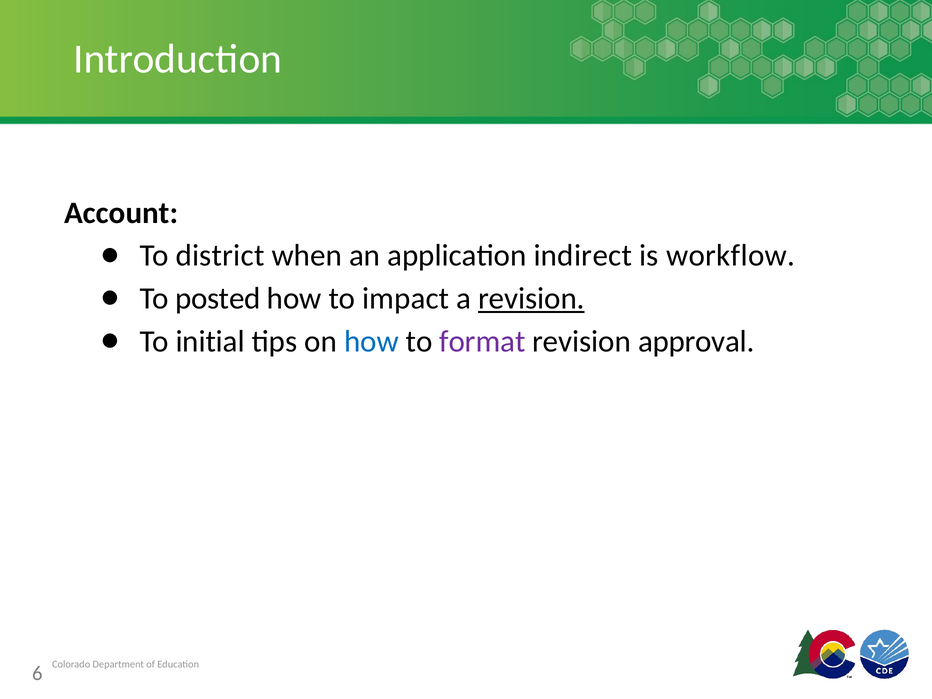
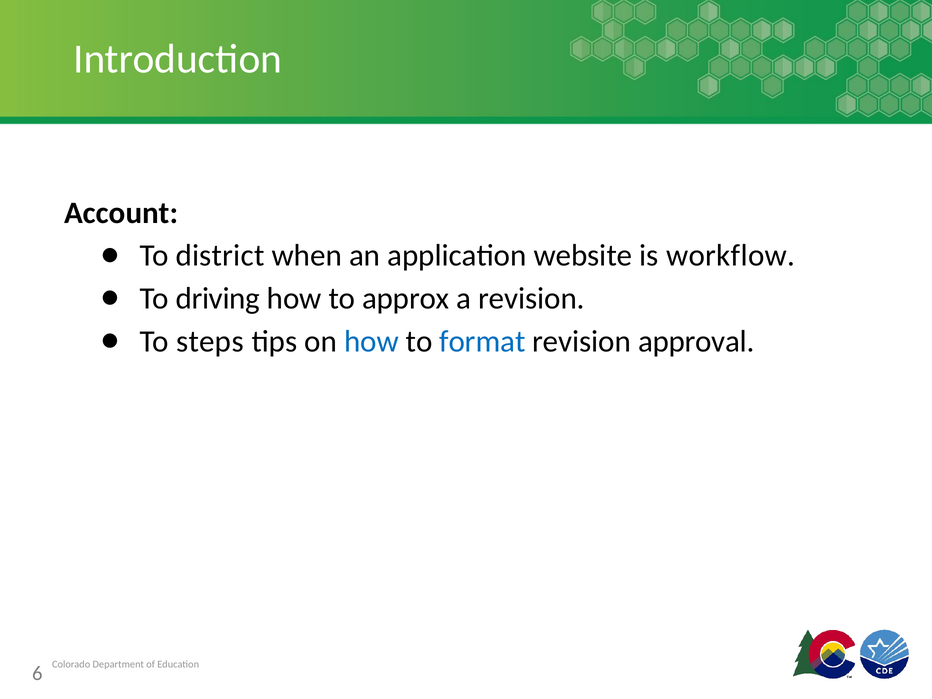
indirect: indirect -> website (583, 256)
posted: posted -> driving (218, 299)
impact: impact -> approx (406, 299)
revision underline: present -> none (531, 299)
initial: initial -> steps (210, 341)
format colour: purple -> blue (482, 341)
